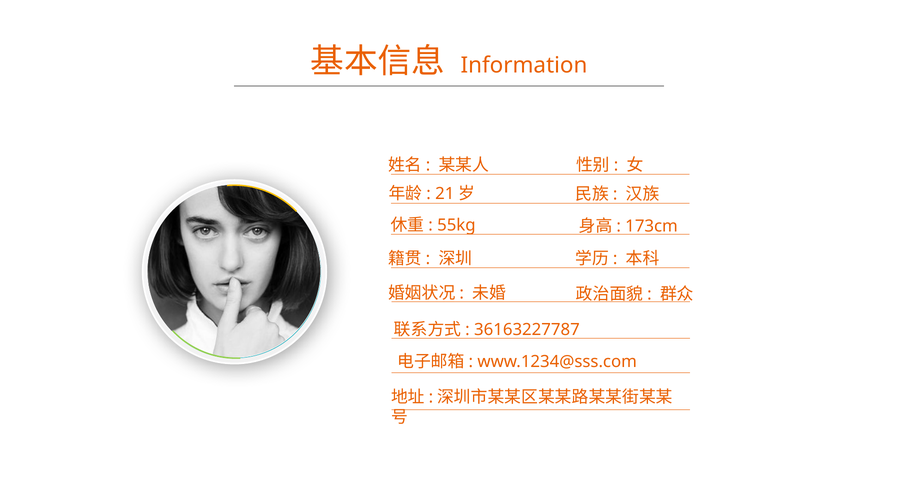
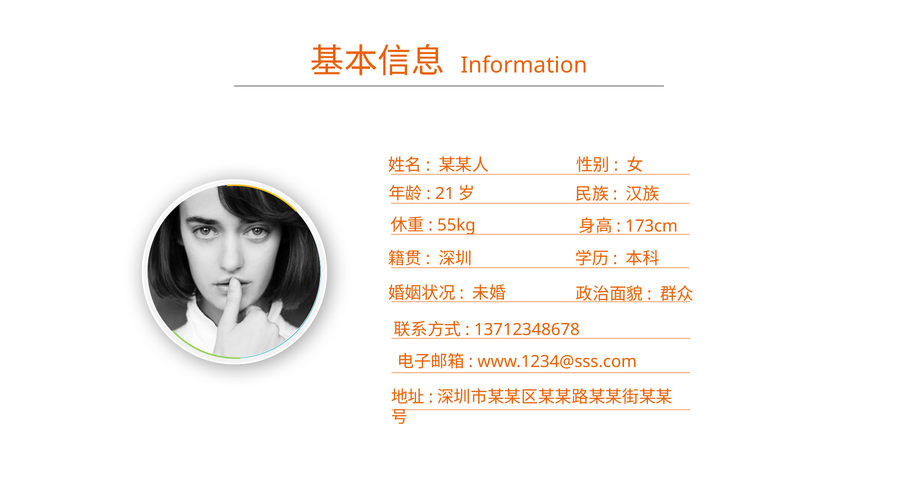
36163227787: 36163227787 -> 13712348678 (527, 330)
